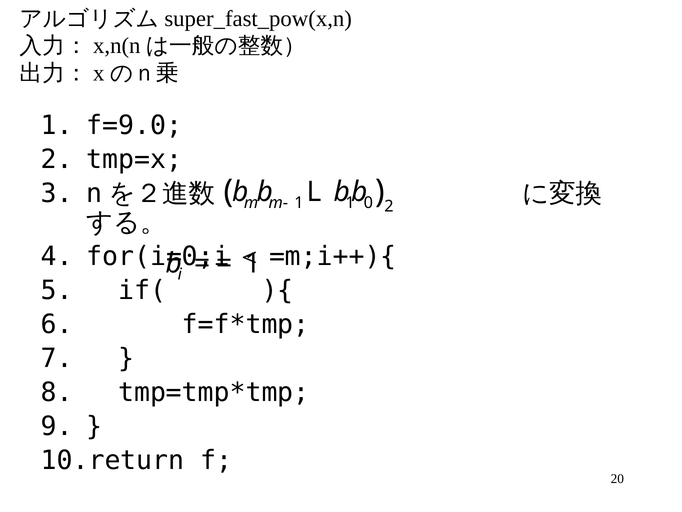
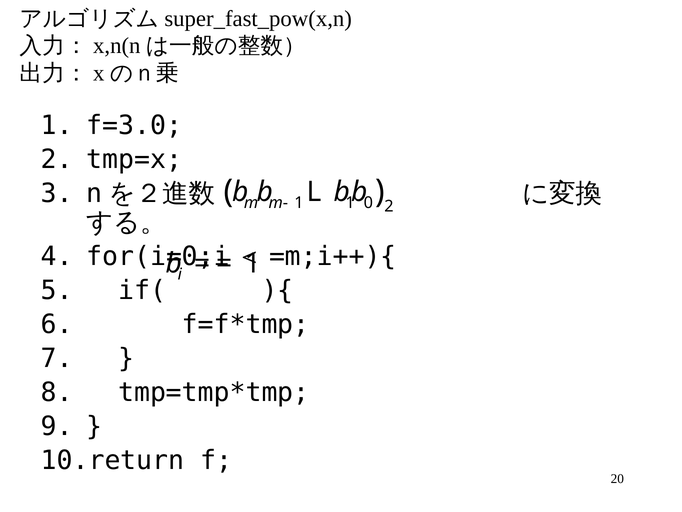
f=9.0: f=9.0 -> f=3.0 (134, 126)
